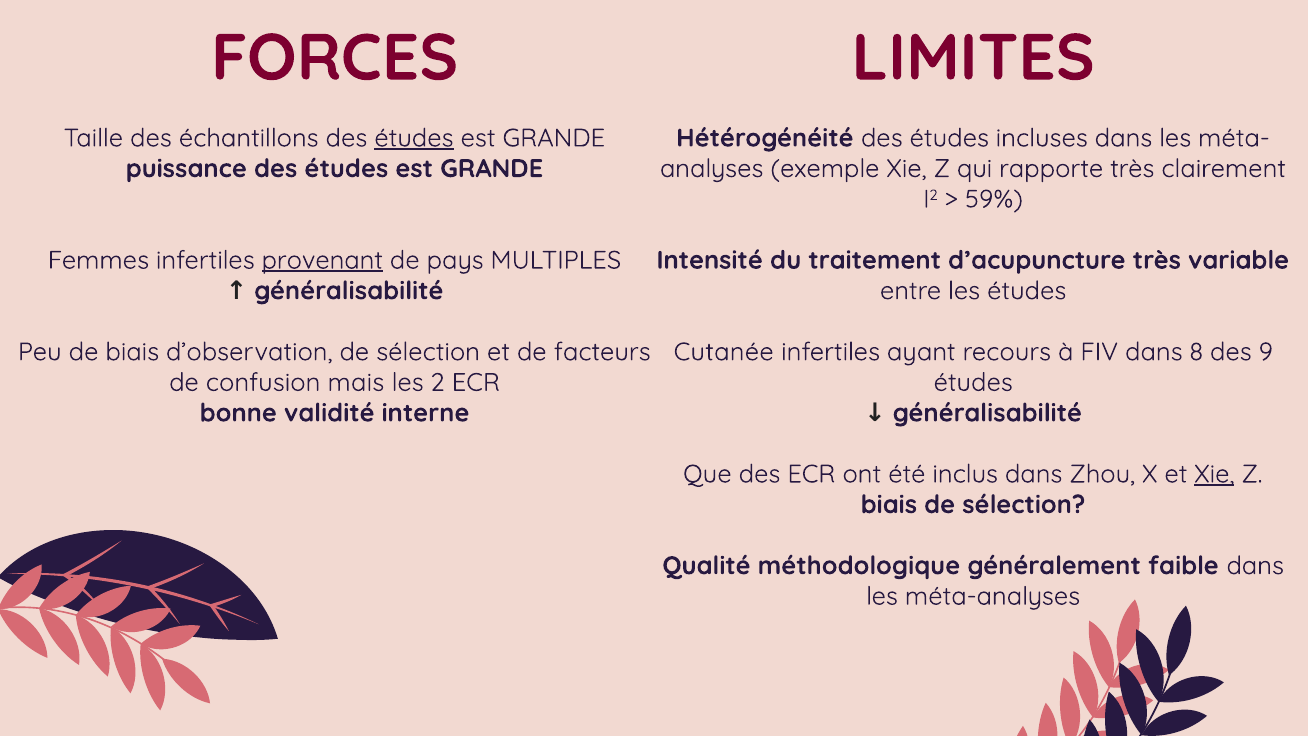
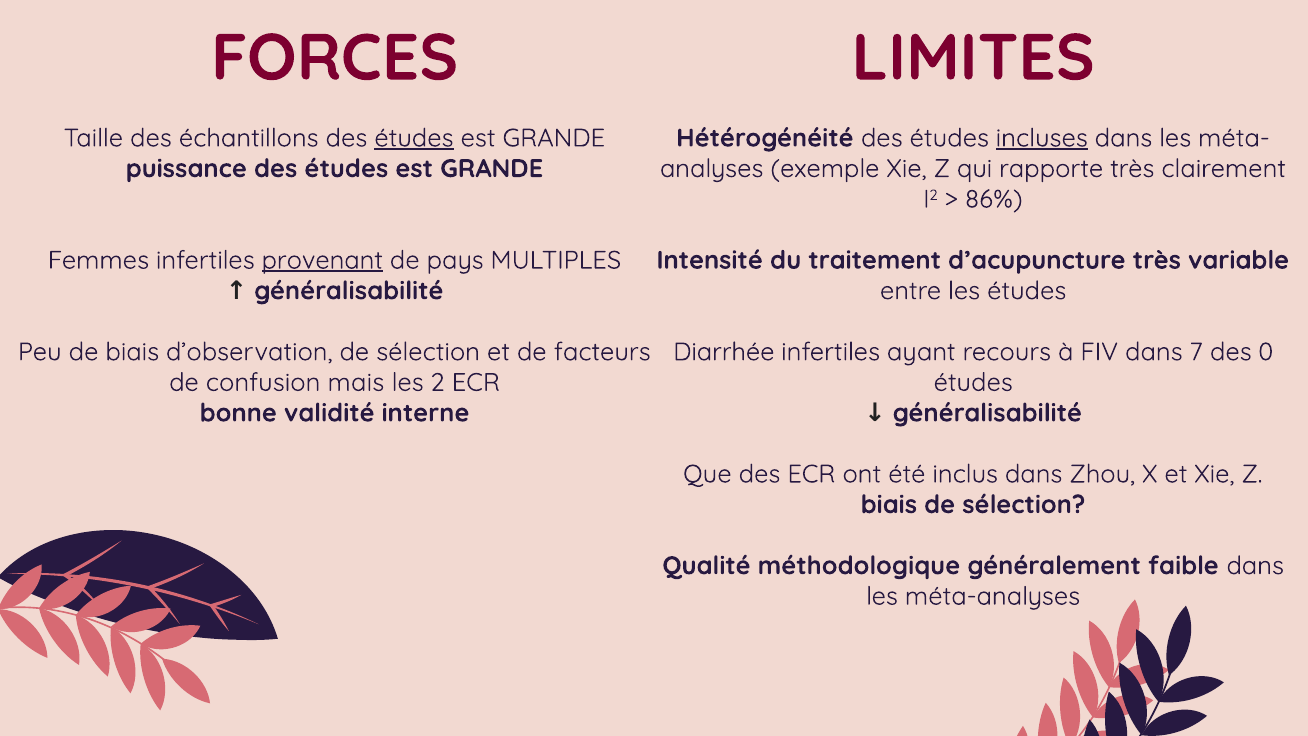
incluses underline: none -> present (1042, 138)
59%: 59% -> 86% (994, 199)
Cutanée: Cutanée -> Diarrhée (724, 352)
8: 8 -> 7 (1196, 352)
9: 9 -> 0 (1266, 352)
Xie underline: present -> none (1214, 474)
